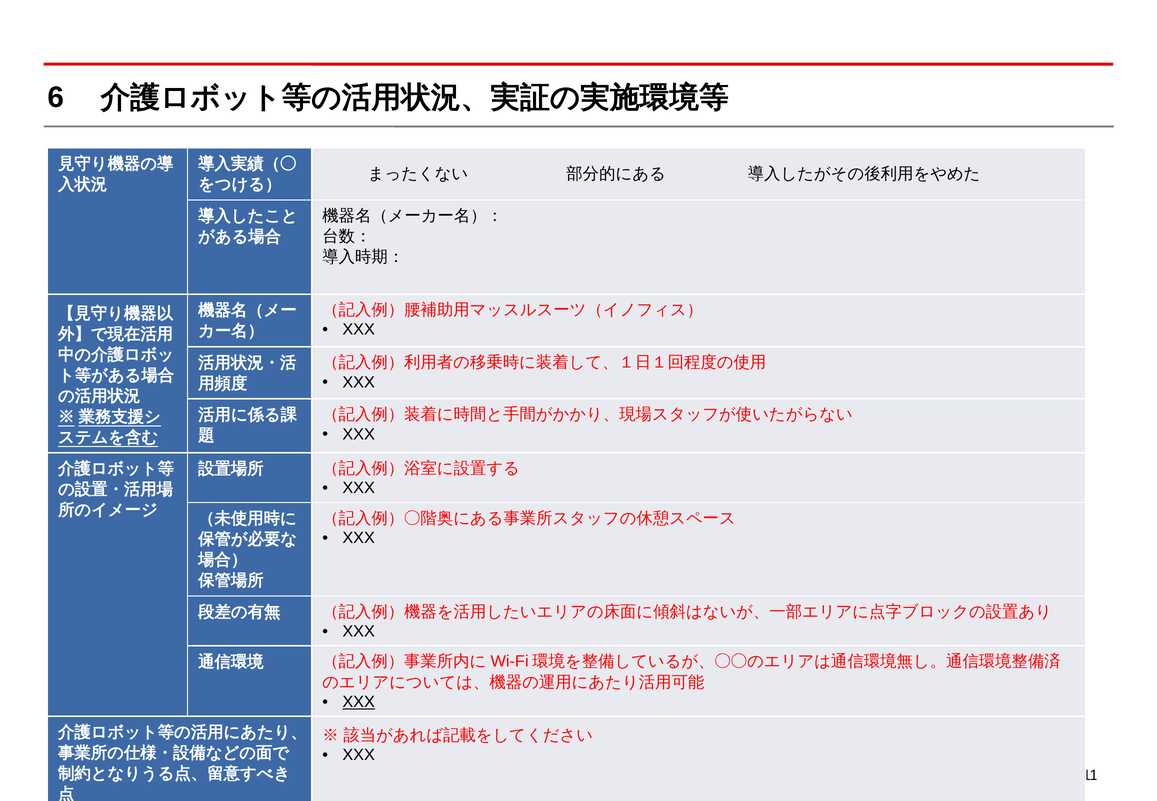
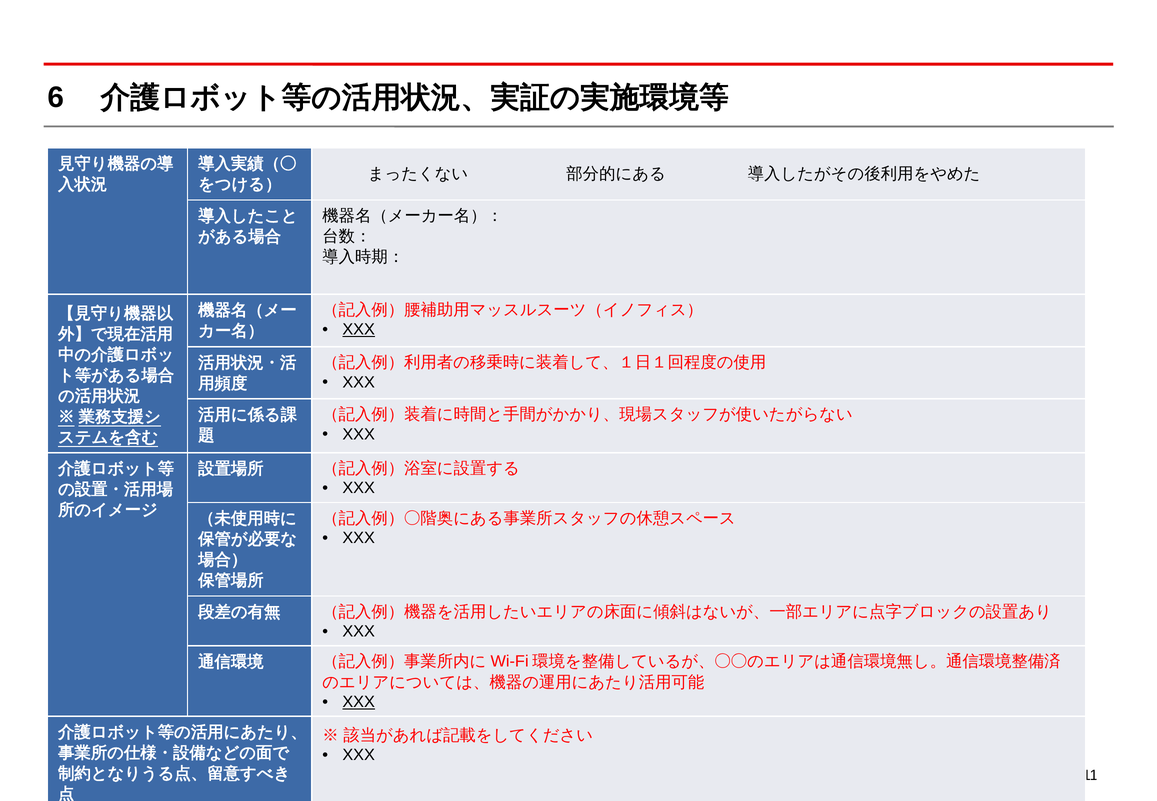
XXX underline: none -> present (359, 330)
